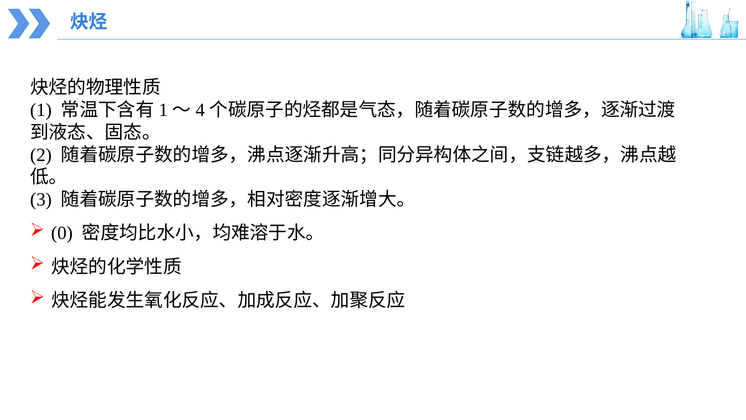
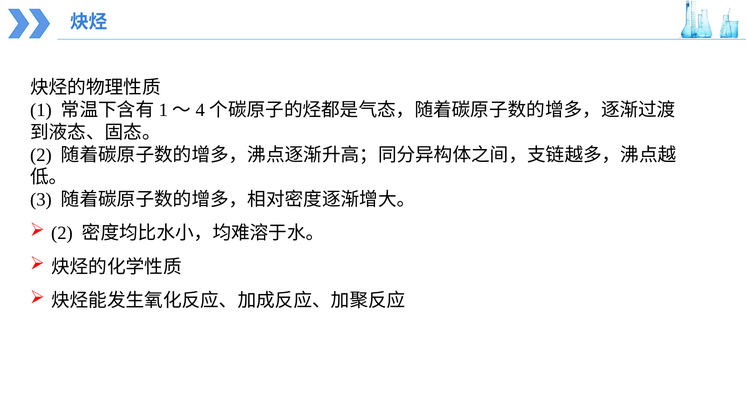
0: 0 -> 2 (62, 233)
